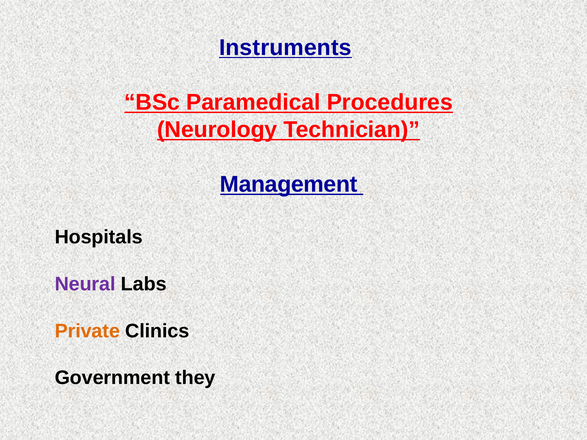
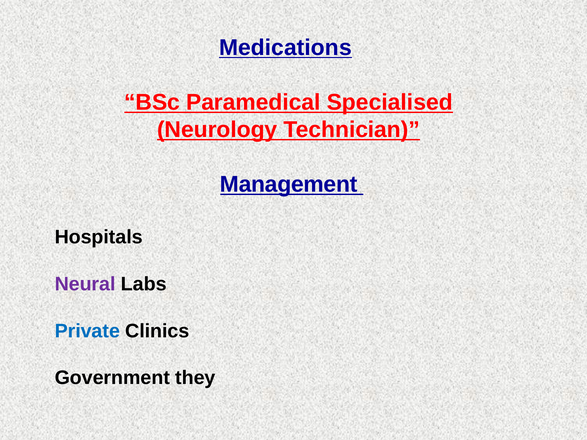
Instruments: Instruments -> Medications (285, 48)
Procedures: Procedures -> Specialised (390, 102)
Private colour: orange -> blue (87, 331)
